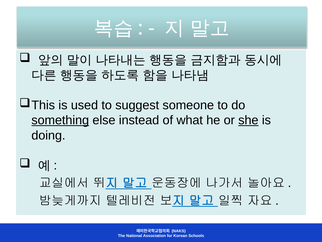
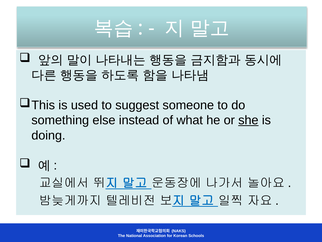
something underline: present -> none (60, 120)
